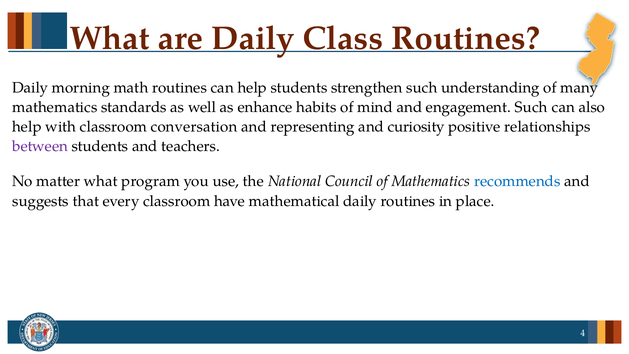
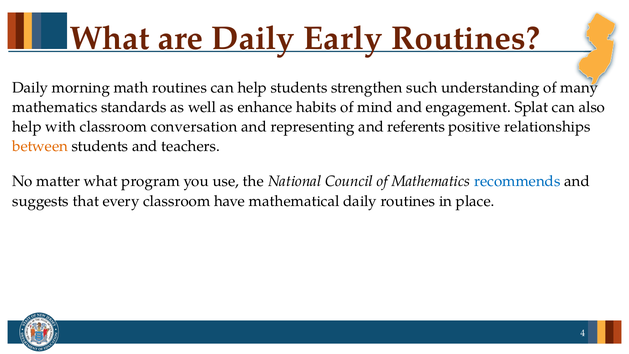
Class: Class -> Early (343, 39)
engagement Such: Such -> Splat (531, 107)
curiosity: curiosity -> referents (416, 127)
between colour: purple -> orange (40, 146)
